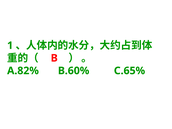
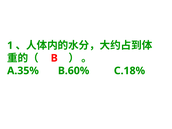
A.82%: A.82% -> A.35% (23, 71)
C.65%: C.65% -> C.18% (129, 71)
